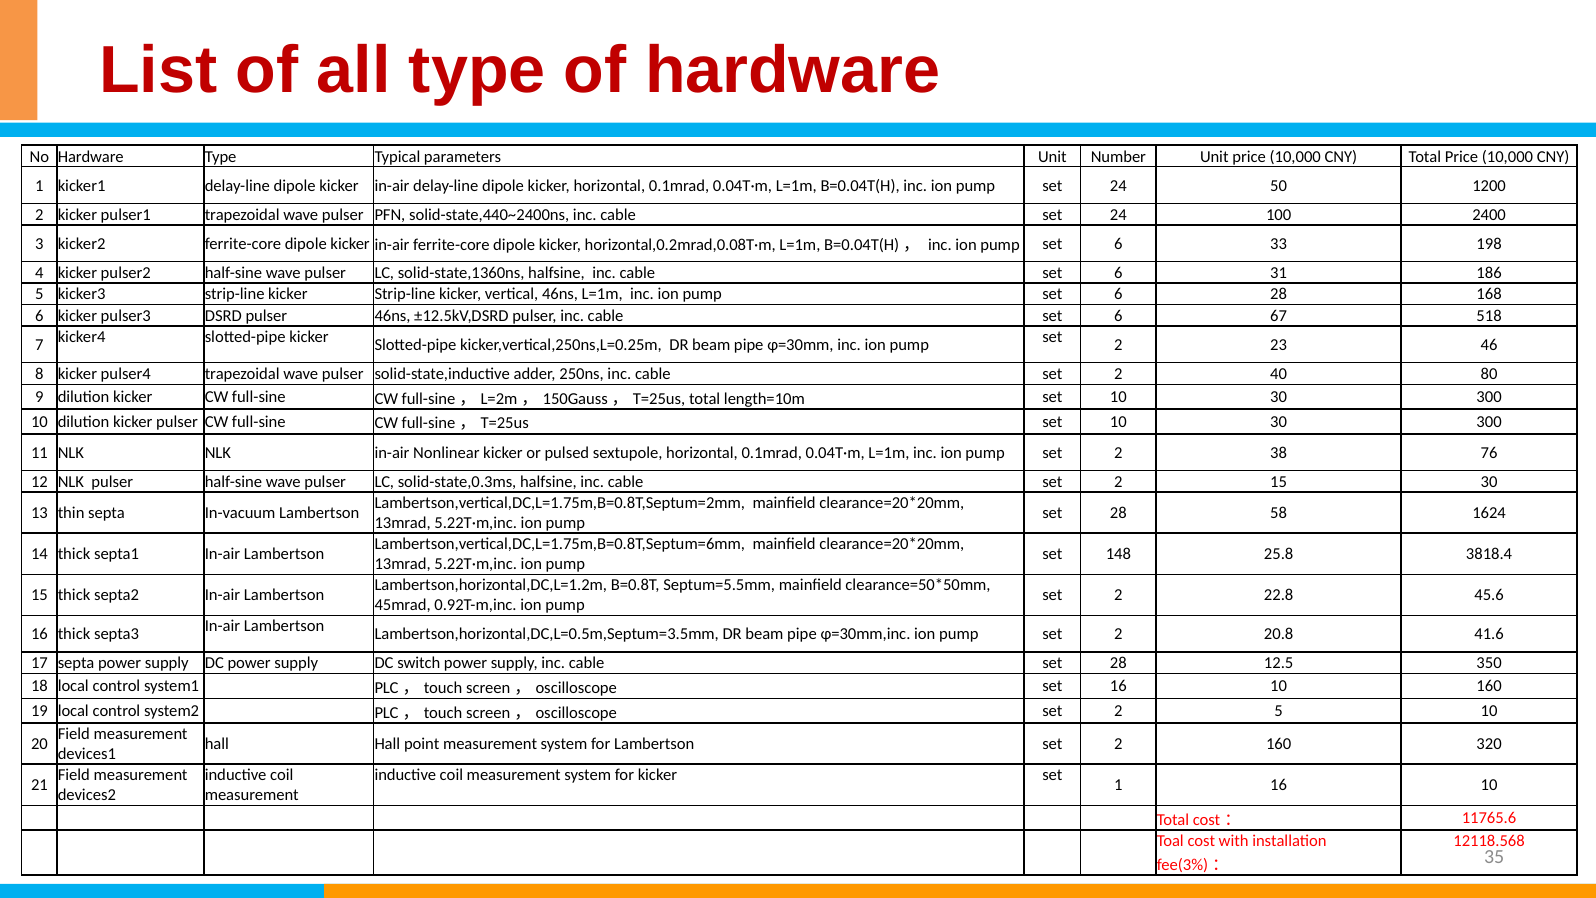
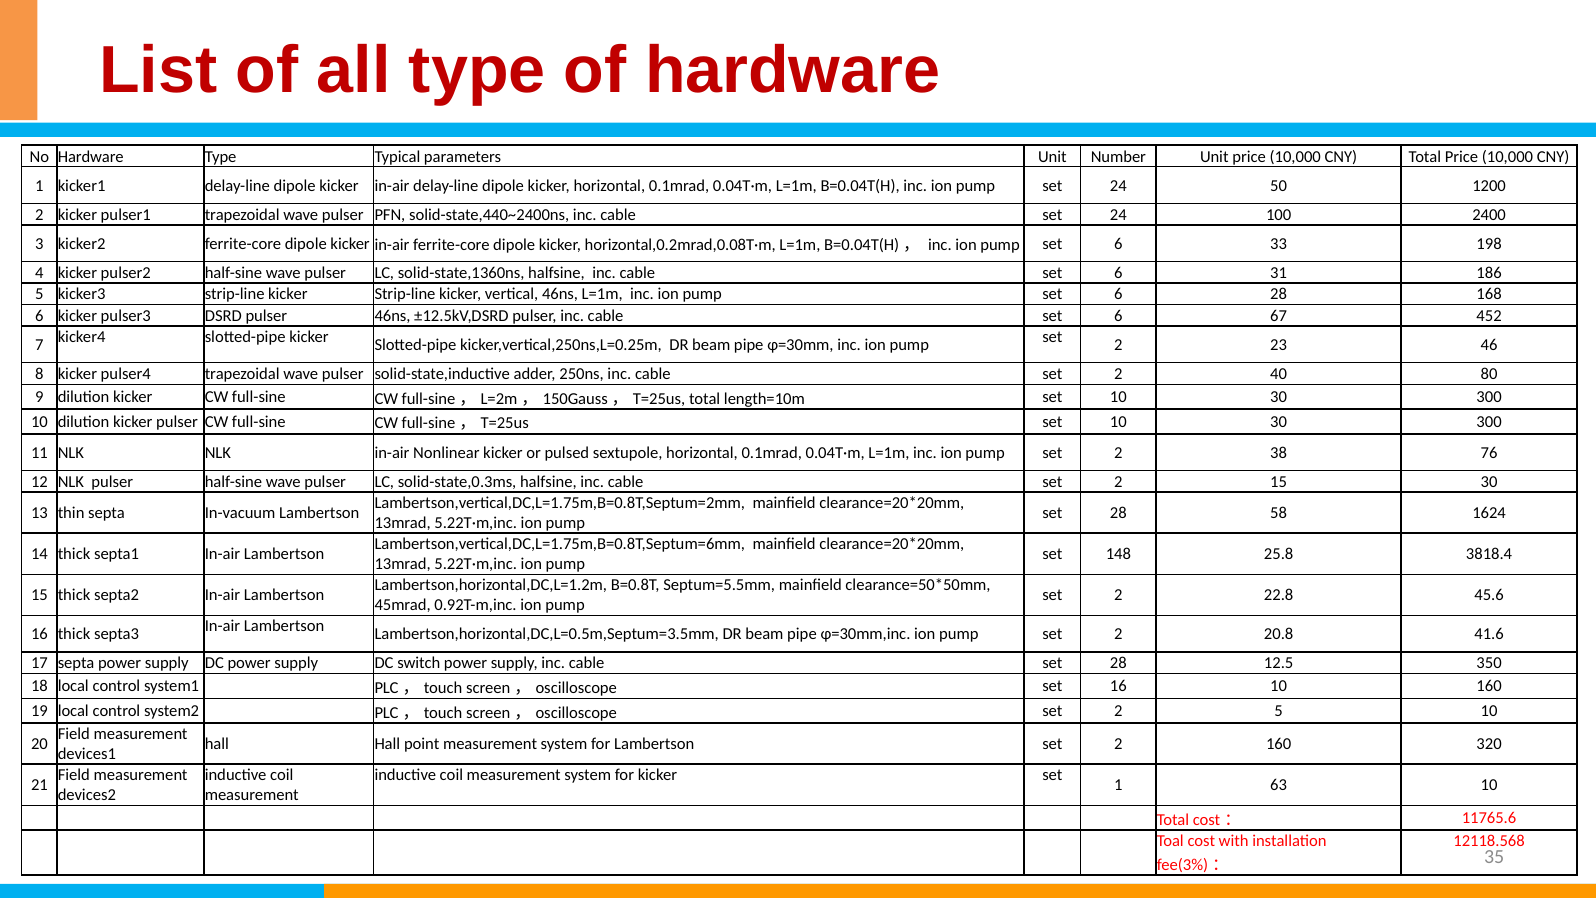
518: 518 -> 452 (1489, 316)
1 16: 16 -> 63 (1279, 785)
